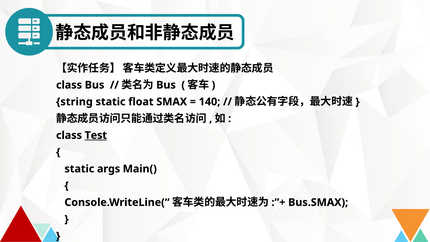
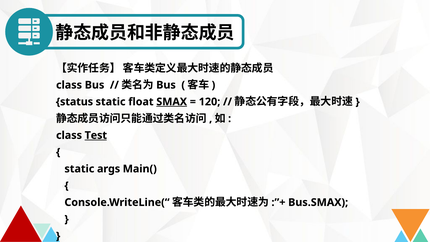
string: string -> status (74, 102)
SMAX underline: none -> present (172, 102)
140: 140 -> 120 (210, 102)
